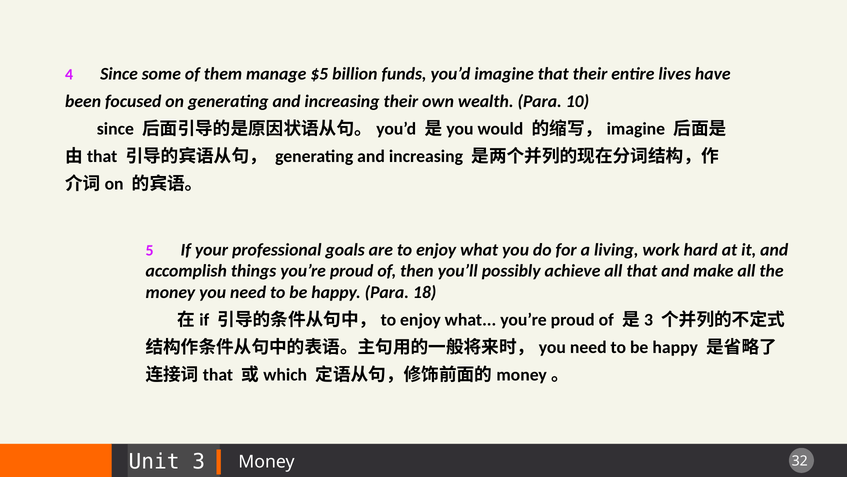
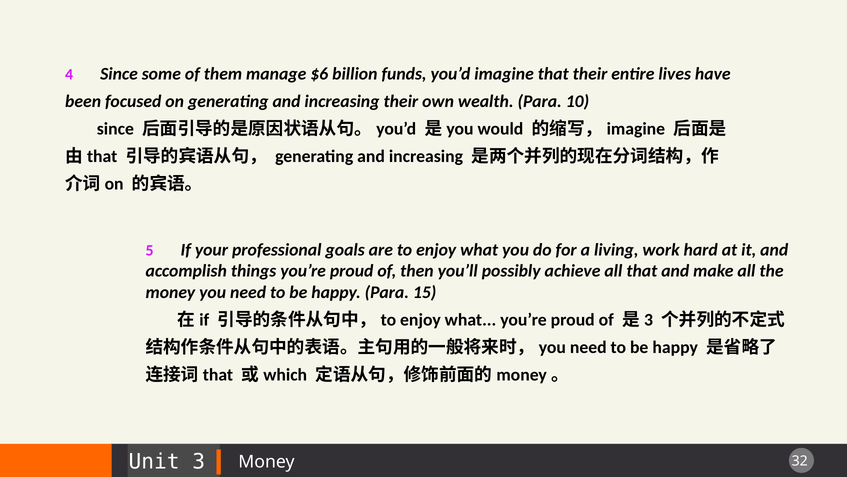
$5: $5 -> $6 (319, 74)
18: 18 -> 15 (425, 292)
